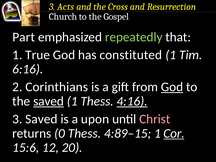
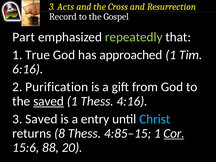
Church: Church -> Record (63, 17)
constituted: constituted -> approached (131, 55)
Corinthians: Corinthians -> Purification (57, 87)
God underline: present -> none (172, 87)
4:16 underline: present -> none (132, 101)
upon: upon -> entry (95, 119)
Christ colour: pink -> light blue (155, 119)
0: 0 -> 8 (60, 133)
4:89–15: 4:89–15 -> 4:85–15 (128, 133)
12: 12 -> 88 (50, 148)
